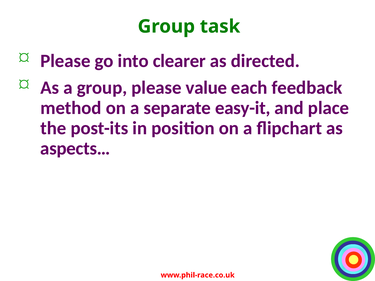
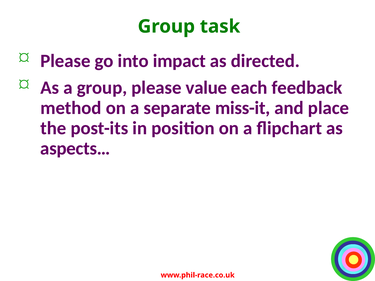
clearer: clearer -> impact (179, 61)
easy-it: easy-it -> miss-it (243, 108)
